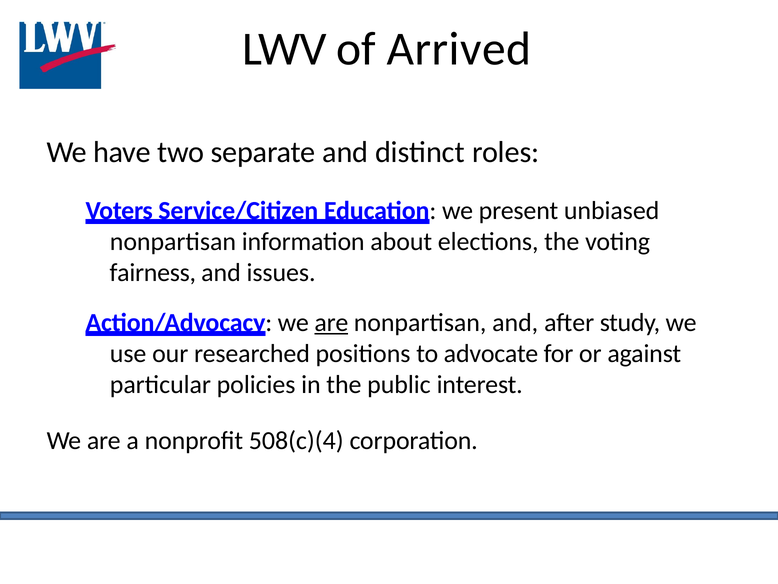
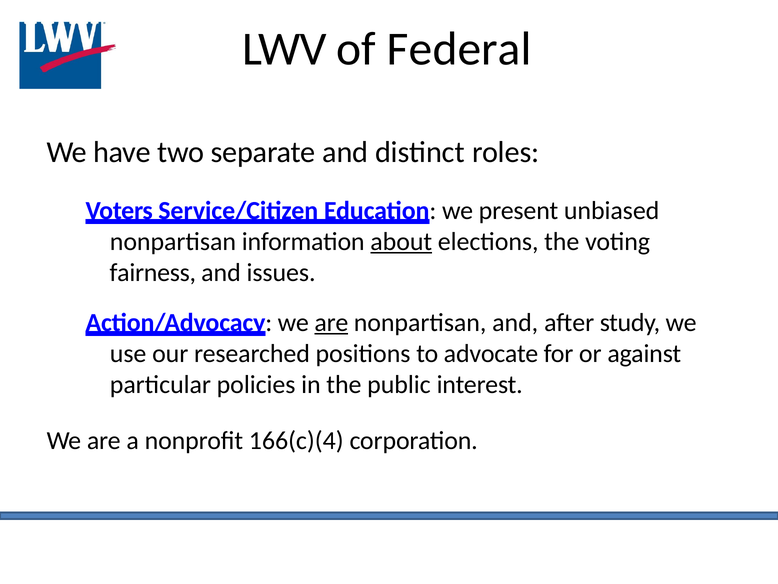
Arrived: Arrived -> Federal (459, 49)
about underline: none -> present (401, 241)
508(c)(4: 508(c)(4 -> 166(c)(4 (296, 440)
